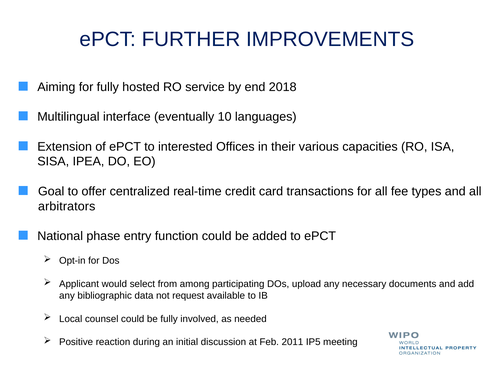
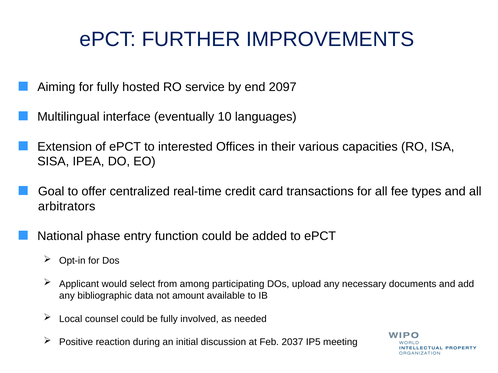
2018: 2018 -> 2097 (283, 87)
request: request -> amount (188, 296)
2011: 2011 -> 2037 (292, 343)
